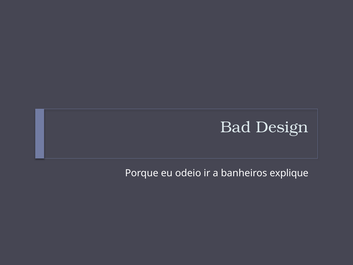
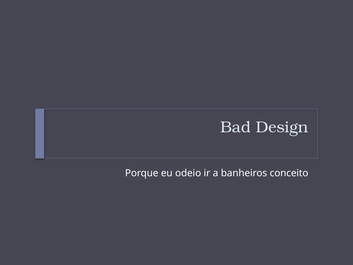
explique: explique -> conceito (289, 173)
